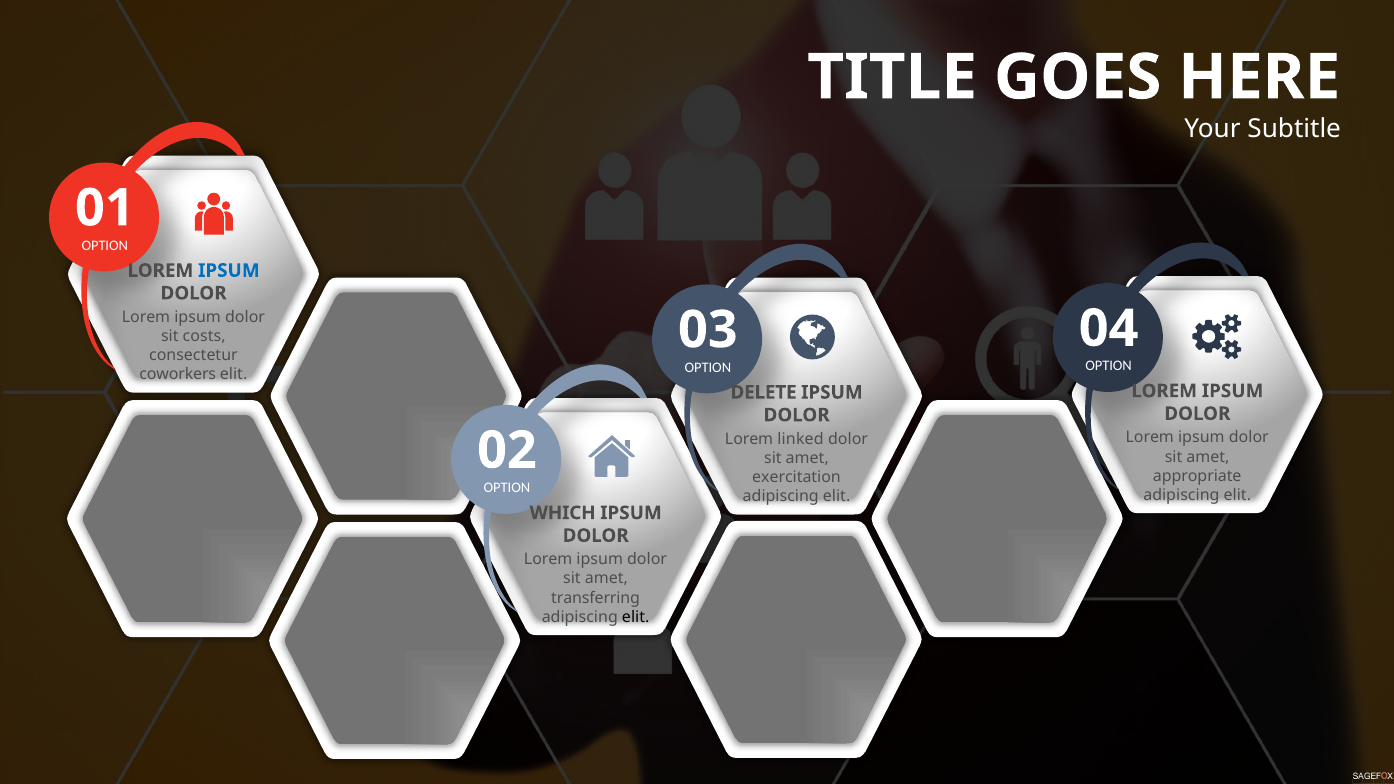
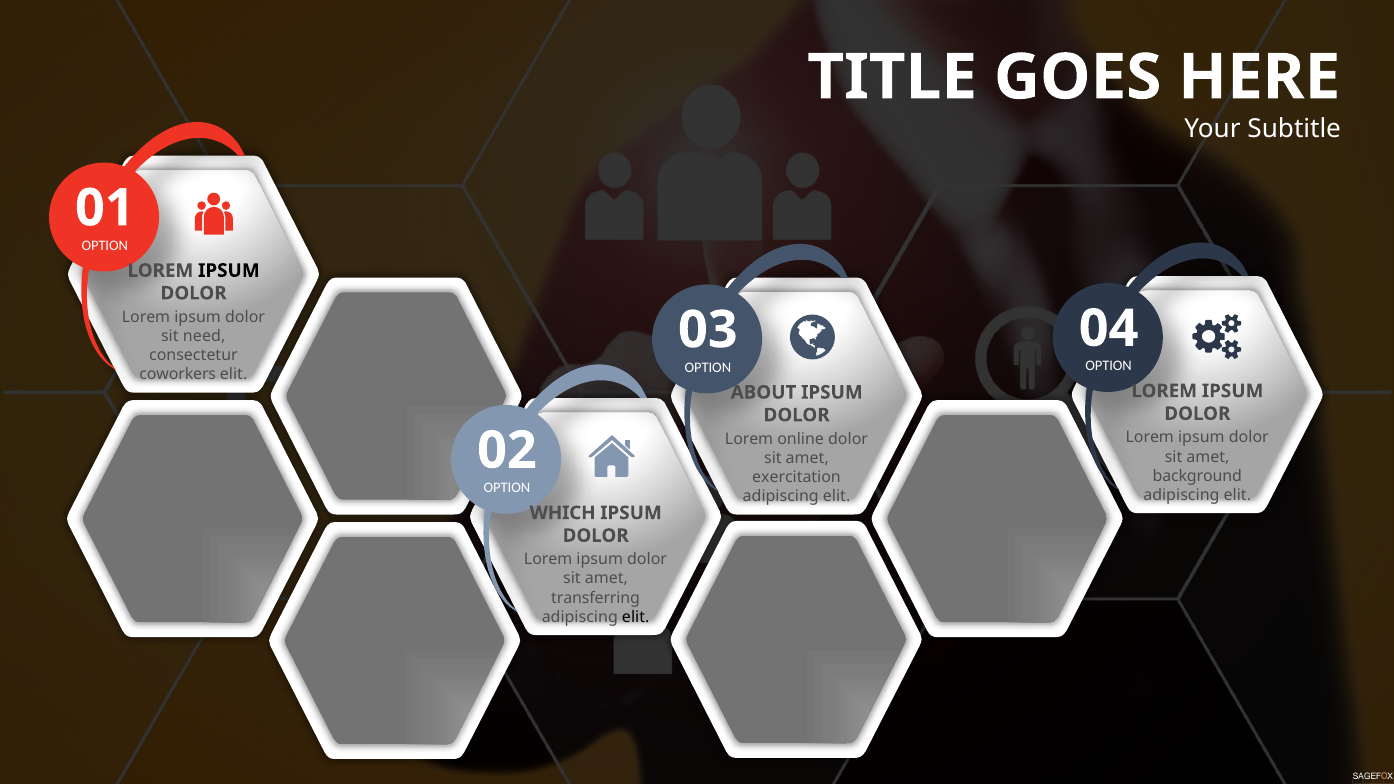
IPSUM colour: blue -> black (229, 271)
costs: costs -> need (204, 336)
DELETE: DELETE -> ABOUT (764, 392)
linked: linked -> online (801, 439)
appropriate: appropriate -> background (1197, 476)
